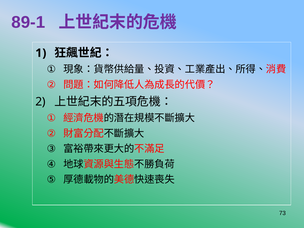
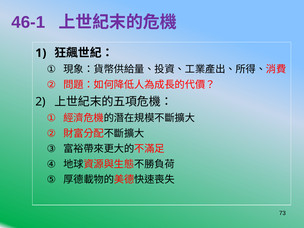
89-1: 89-1 -> 46-1 (28, 22)
